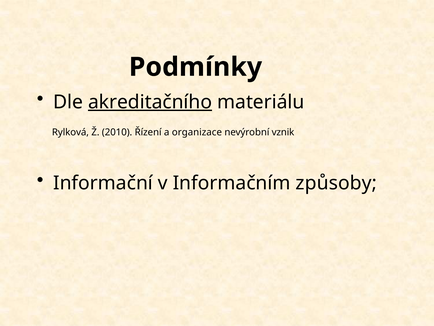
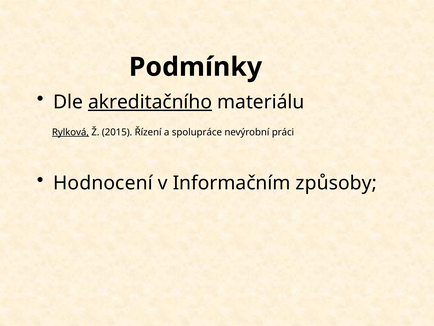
Rylková underline: none -> present (70, 132)
2010: 2010 -> 2015 (117, 132)
organizace: organizace -> spolupráce (197, 132)
vznik: vznik -> práci (283, 132)
Informační: Informační -> Hodnocení (103, 183)
